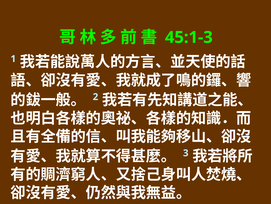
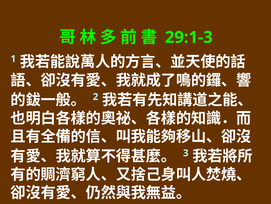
45:1-3: 45:1-3 -> 29:1-3 (189, 37)
